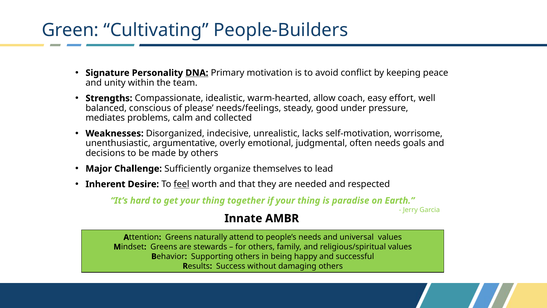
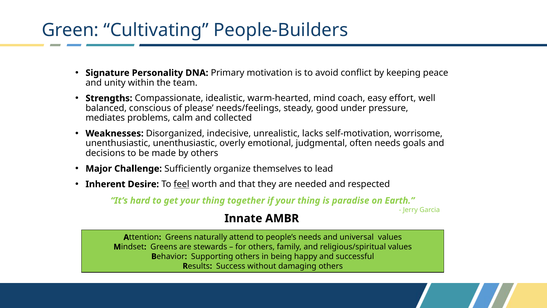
DNA underline: present -> none (197, 73)
allow: allow -> mind (324, 98)
unenthusiastic argumentative: argumentative -> unenthusiastic (185, 143)
